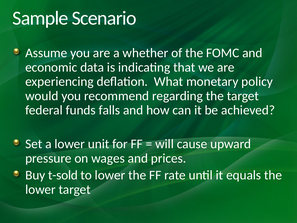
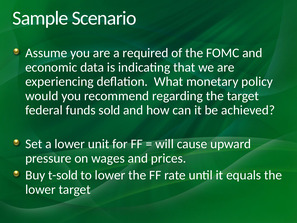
whether: whether -> required (145, 53)
falls: falls -> sold (109, 110)
